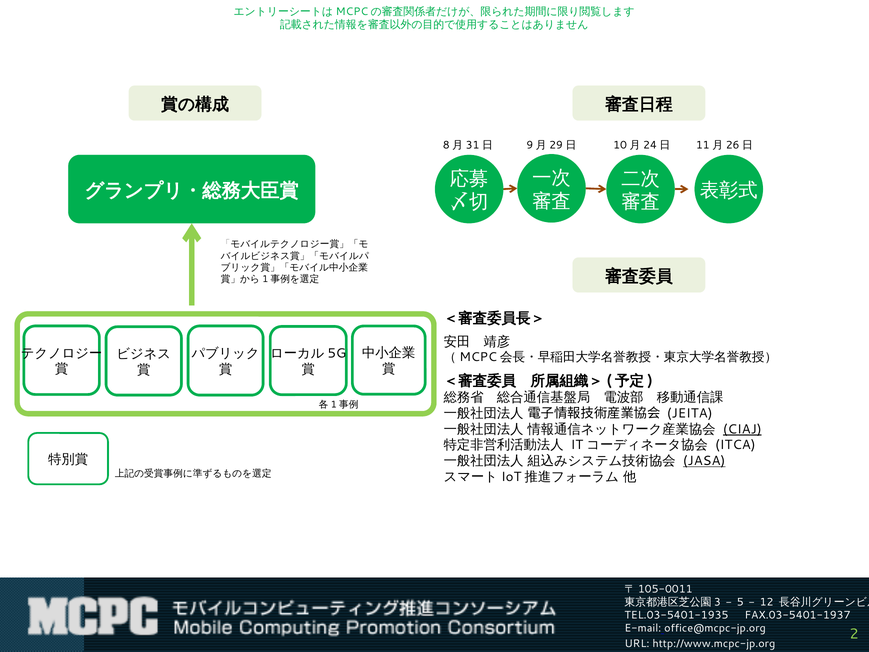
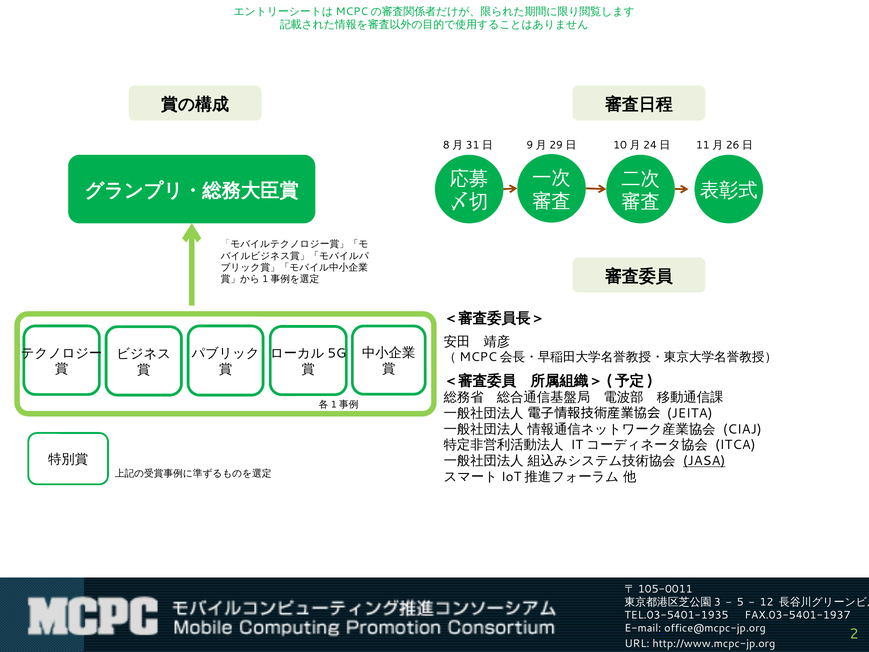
CIAJ underline: present -> none (742, 429)
